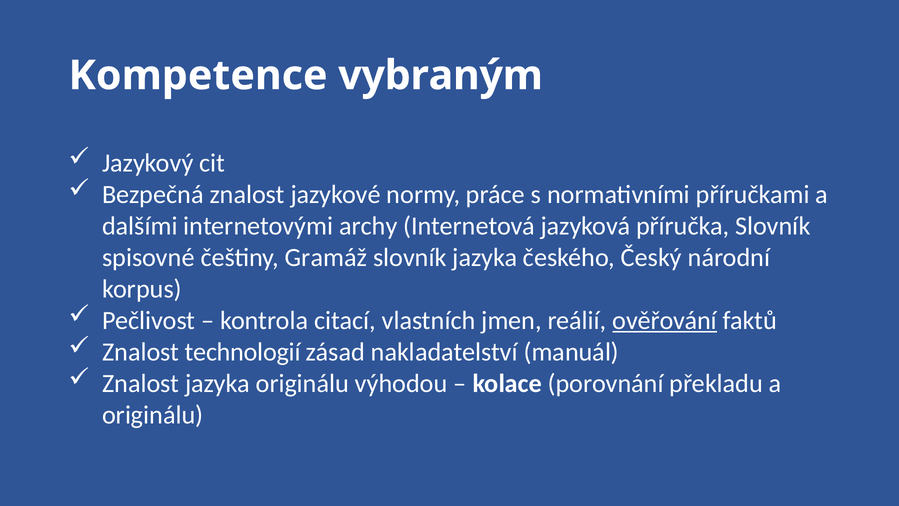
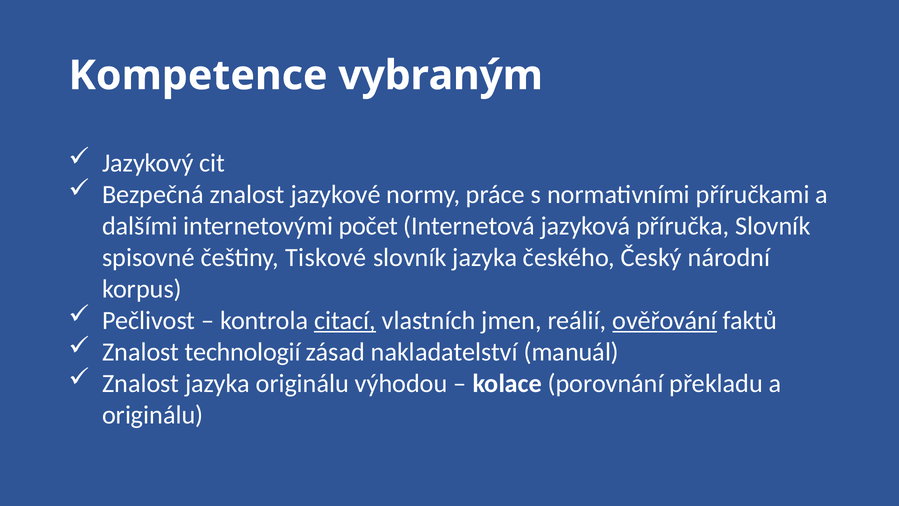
archy: archy -> počet (368, 226)
Gramáž: Gramáž -> Tiskové (326, 257)
citací underline: none -> present (345, 320)
